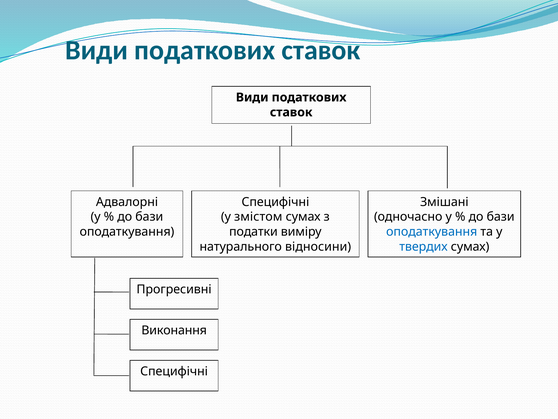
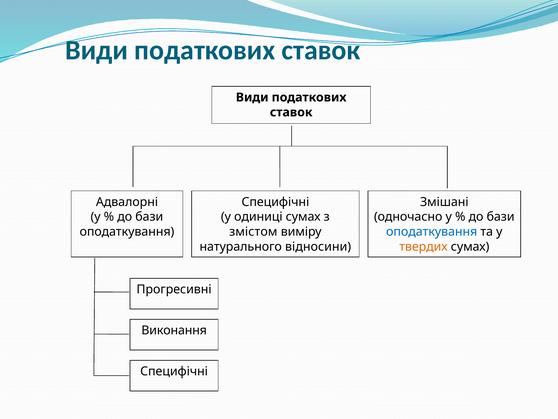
змістом: змістом -> одиниці (258, 217)
податки: податки -> змістом (253, 231)
твердих colour: blue -> orange (423, 246)
